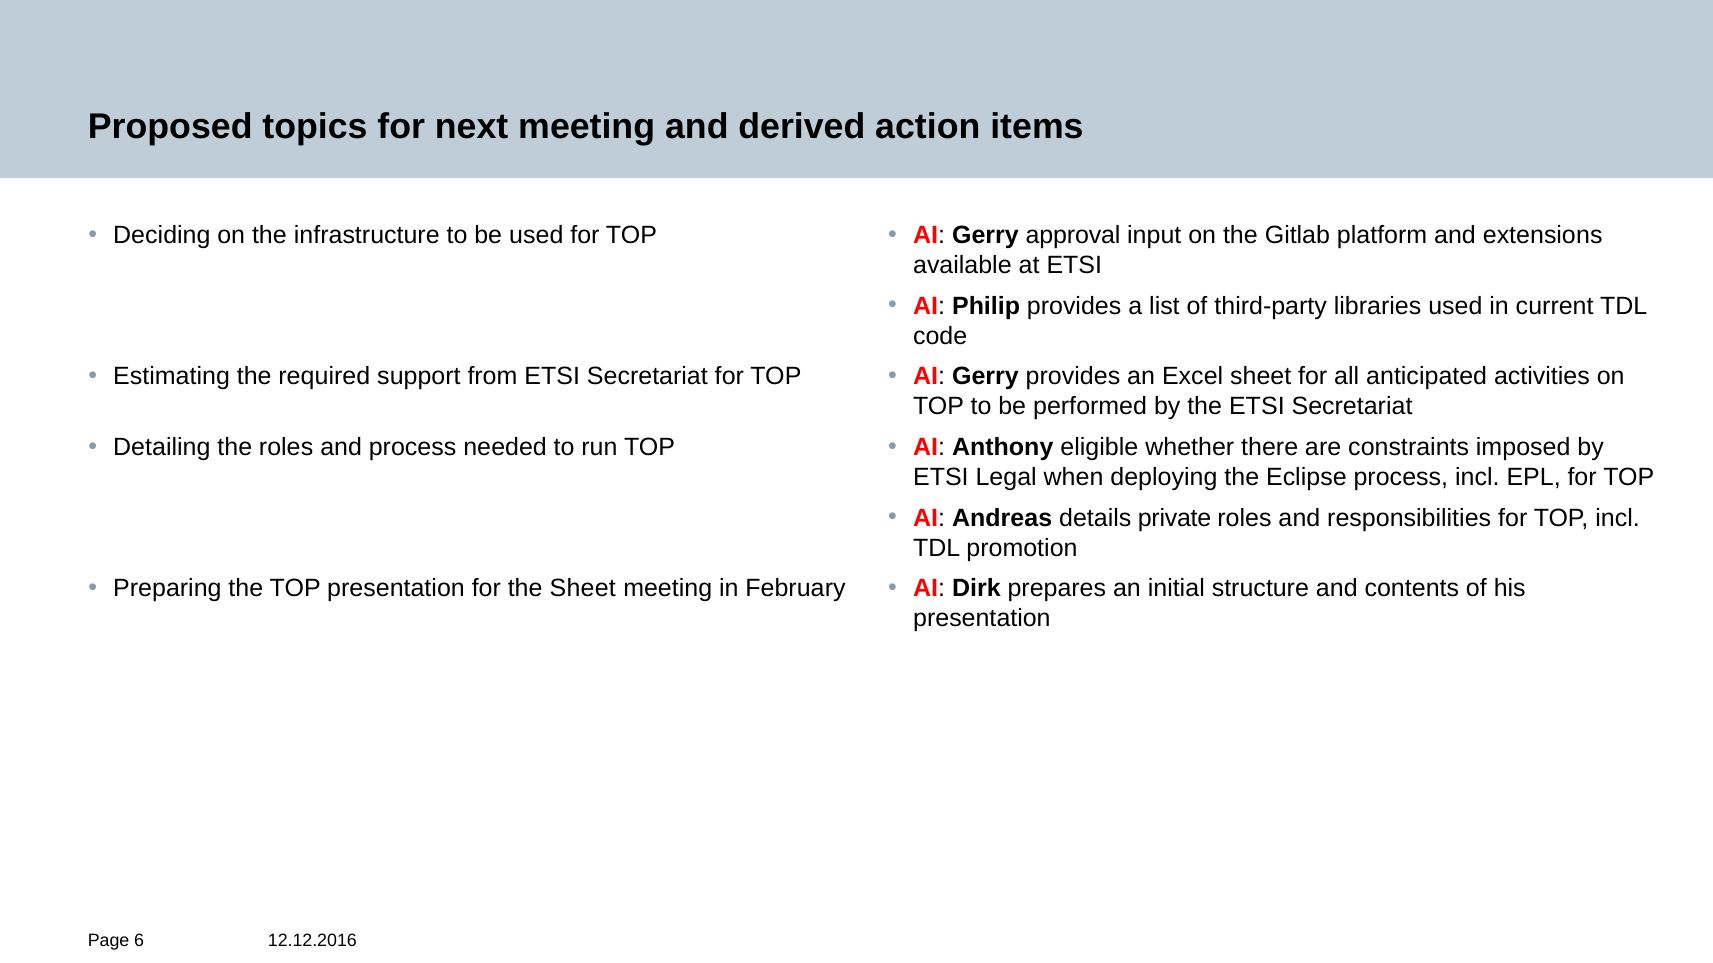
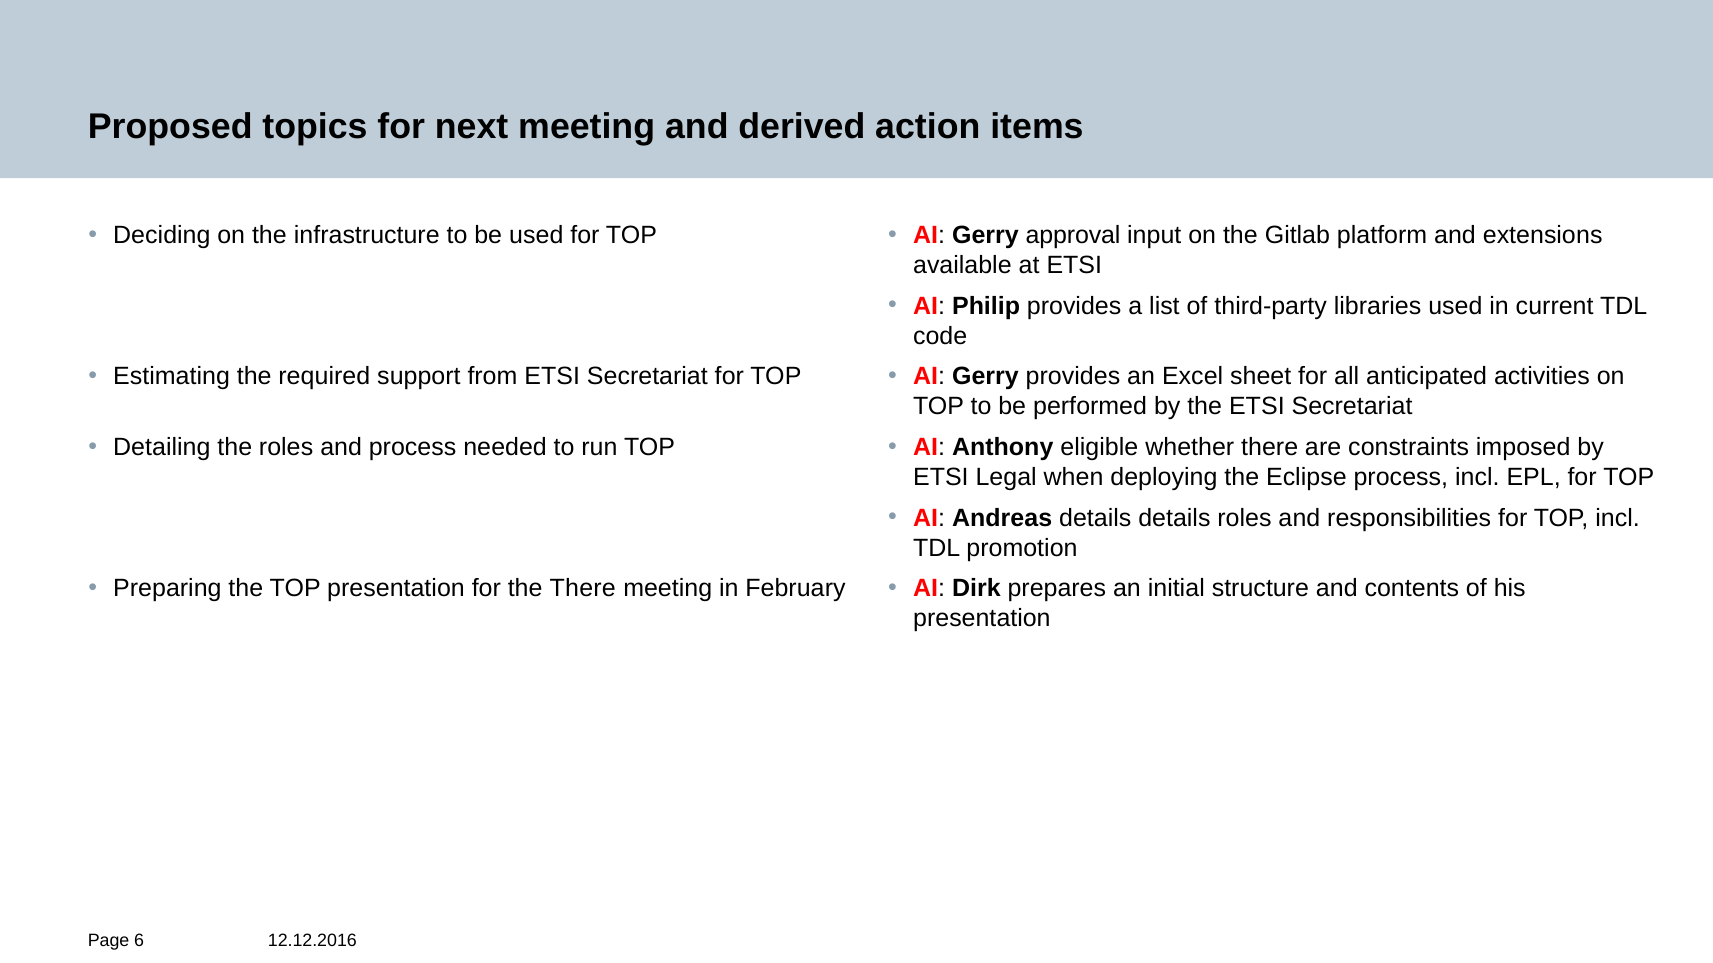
details private: private -> details (1174, 518)
the Sheet: Sheet -> There (583, 589)
